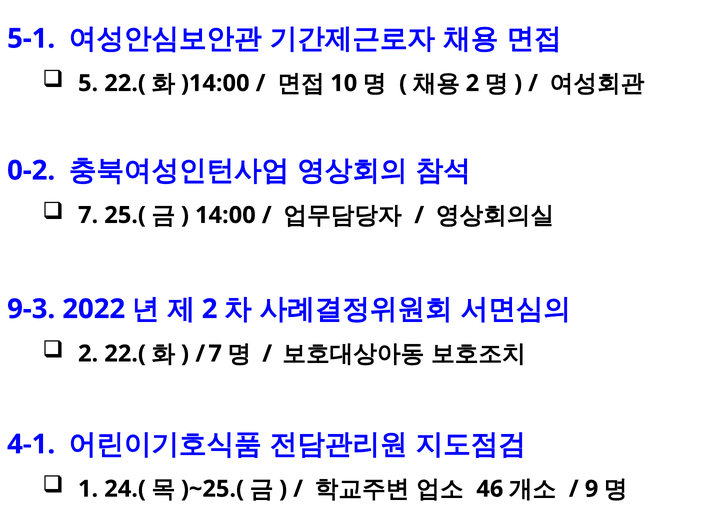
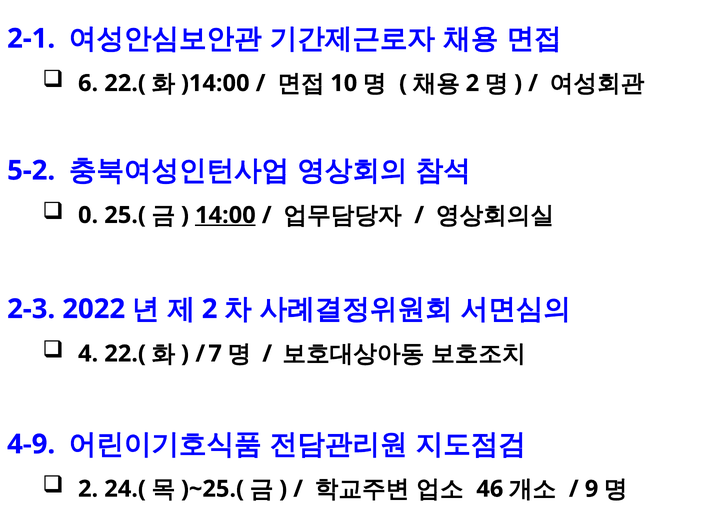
5-1: 5-1 -> 2-1 (31, 39)
5: 5 -> 6 (88, 83)
0-2: 0-2 -> 5-2 (31, 170)
7: 7 -> 0 (88, 215)
14:00 underline: none -> present (225, 215)
9-3: 9-3 -> 2-3 (31, 309)
2: 2 -> 4 (88, 354)
4-1: 4-1 -> 4-9 (31, 444)
1: 1 -> 2 (88, 489)
